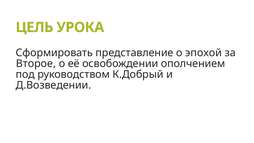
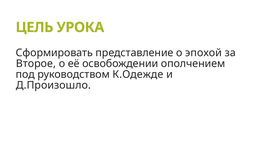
К.Добрый: К.Добрый -> К.Одежде (138, 74)
Д.Возведении: Д.Возведении -> Д.Произошло (53, 85)
